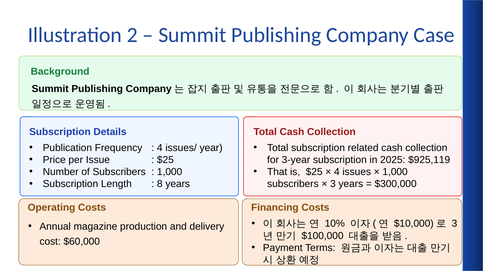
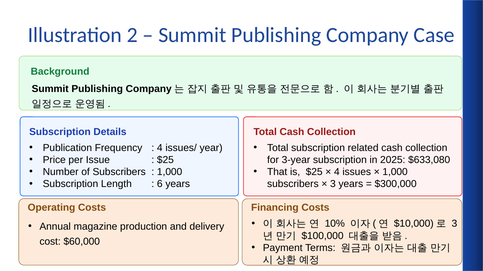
$925,119: $925,119 -> $633,080 (429, 160)
8: 8 -> 6 (160, 184)
